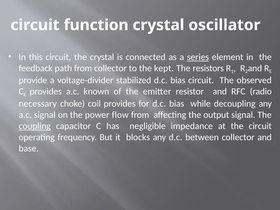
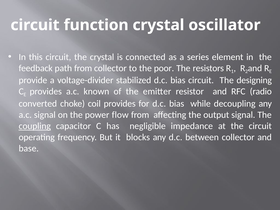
series underline: present -> none (198, 57)
kept: kept -> poor (164, 68)
observed: observed -> designing (254, 80)
necessary: necessary -> converted (38, 104)
